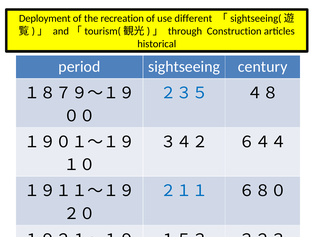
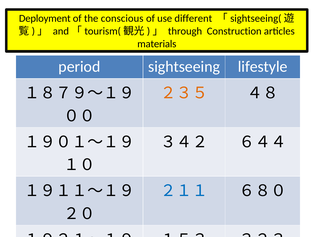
recreation: recreation -> conscious (122, 18)
historical: historical -> materials (157, 44)
century: century -> lifestyle (263, 67)
２３５ colour: blue -> orange (184, 93)
